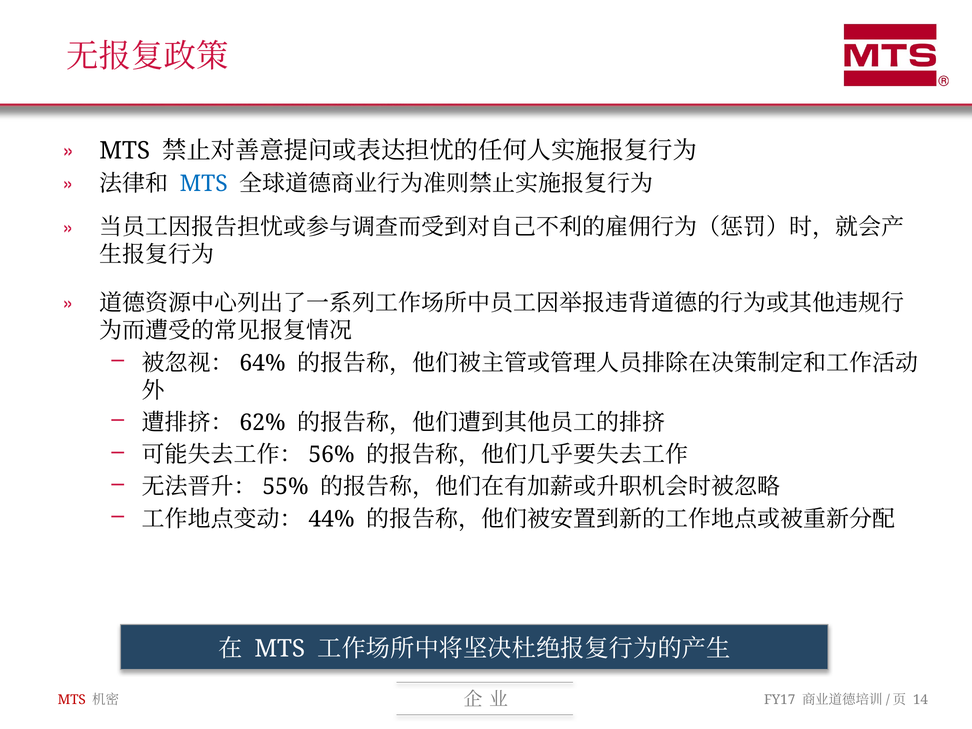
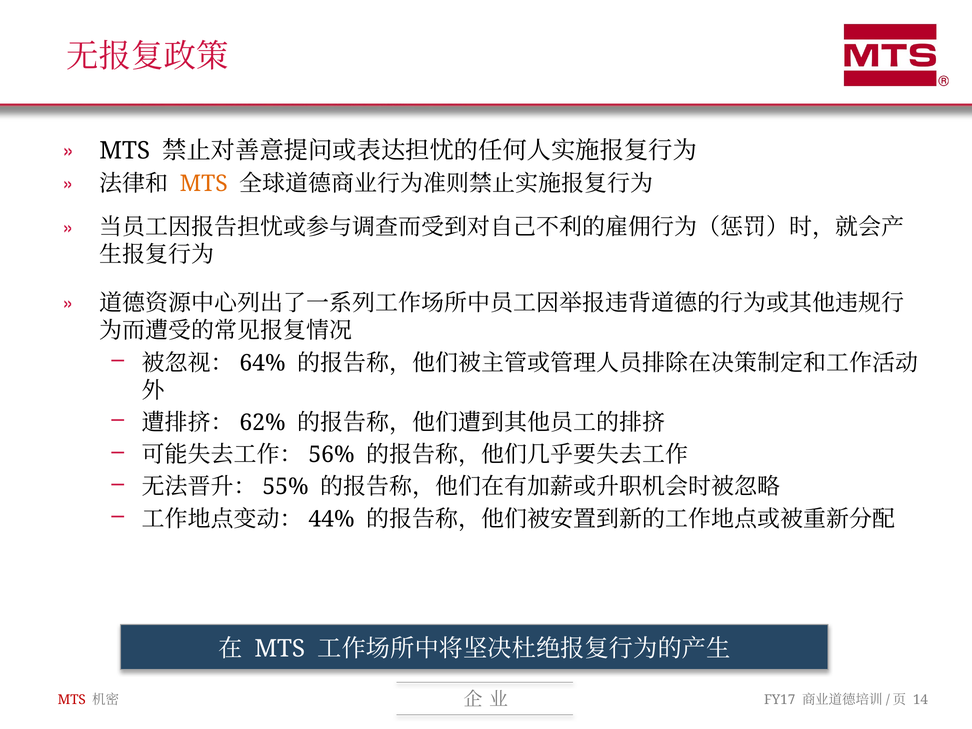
MTS colour: blue -> orange (204, 184)
